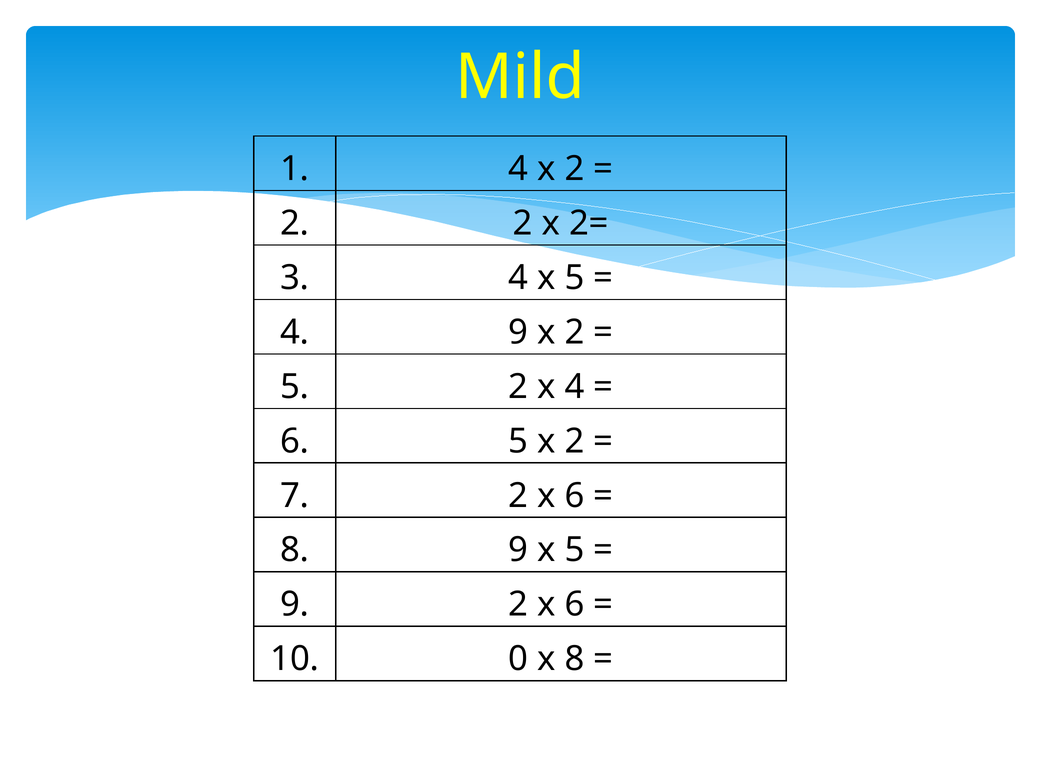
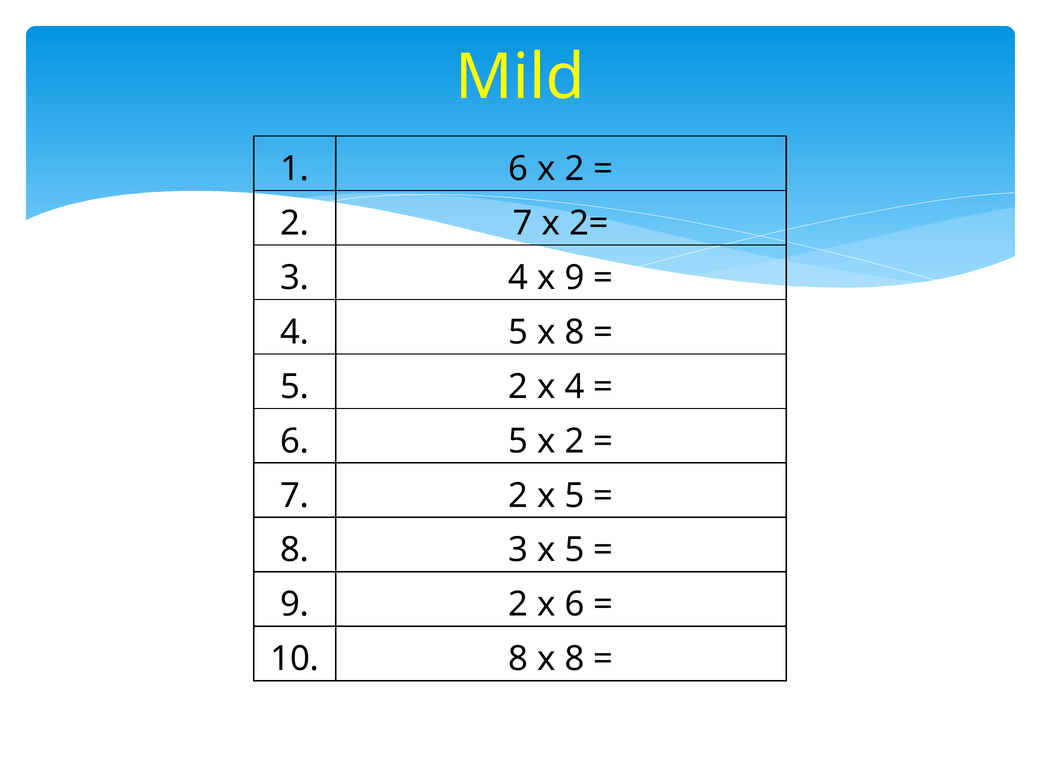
1 4: 4 -> 6 (518, 169)
2 2: 2 -> 7 (523, 223)
4 x 5: 5 -> 9 (575, 278)
4 9: 9 -> 5 (518, 332)
2: 2 -> 8 (575, 332)
7 2 x 6: 6 -> 5 (575, 496)
8 9: 9 -> 3 (518, 550)
10 0: 0 -> 8 (518, 659)
